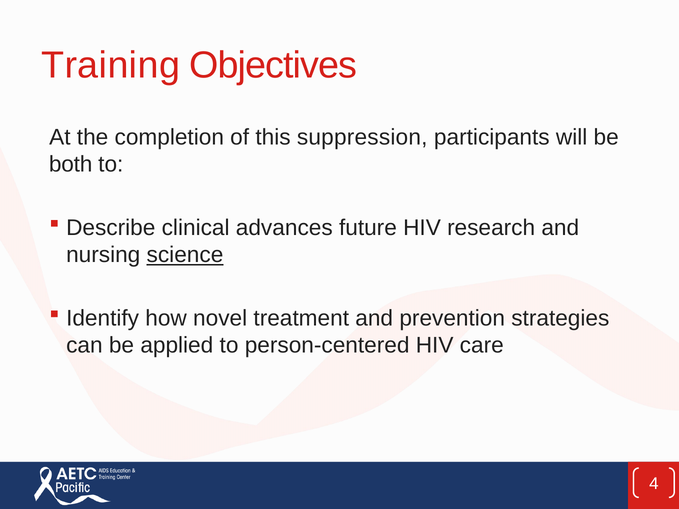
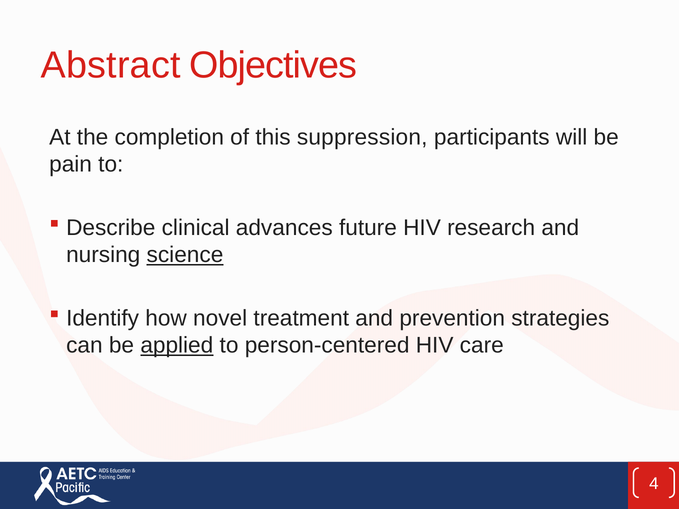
Training: Training -> Abstract (111, 65)
both: both -> pain (71, 165)
applied underline: none -> present (177, 346)
